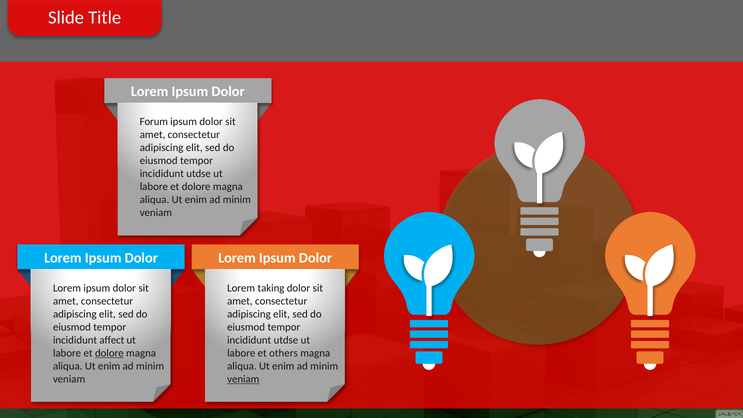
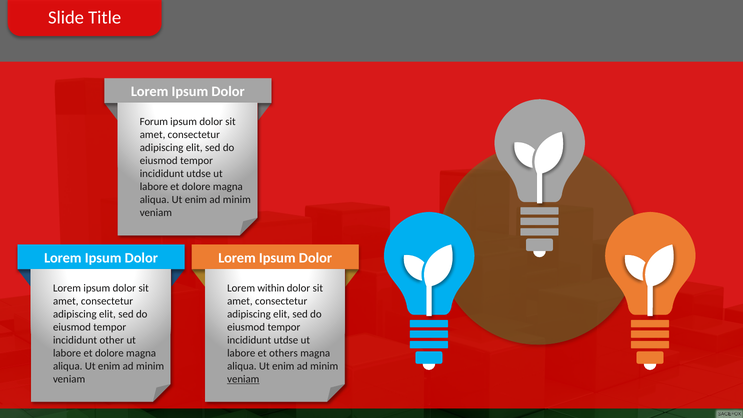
taking: taking -> within (271, 288)
affect: affect -> other (112, 340)
dolore underline: present -> none (109, 353)
